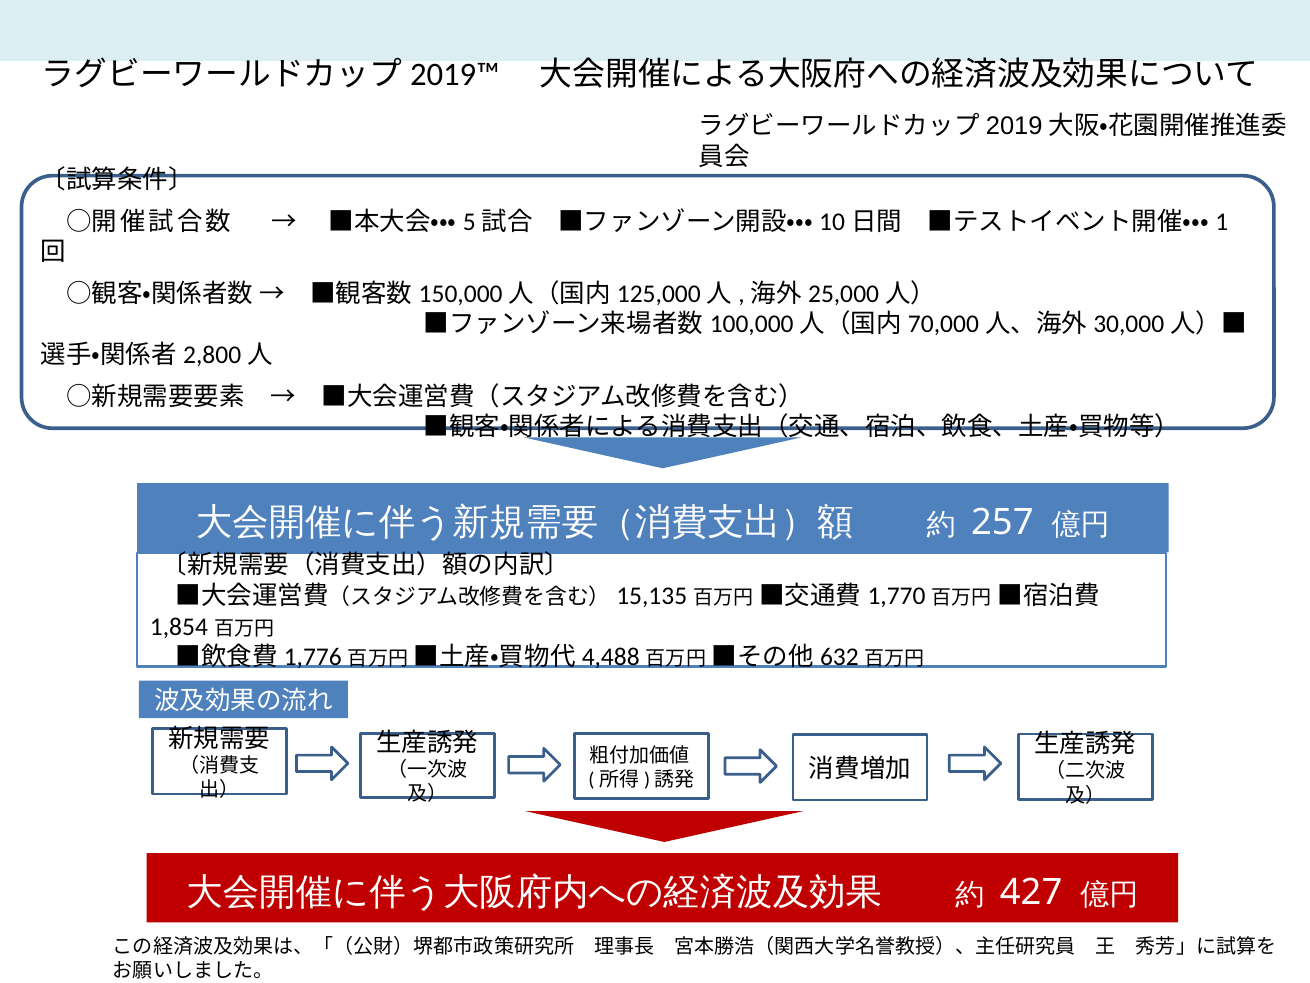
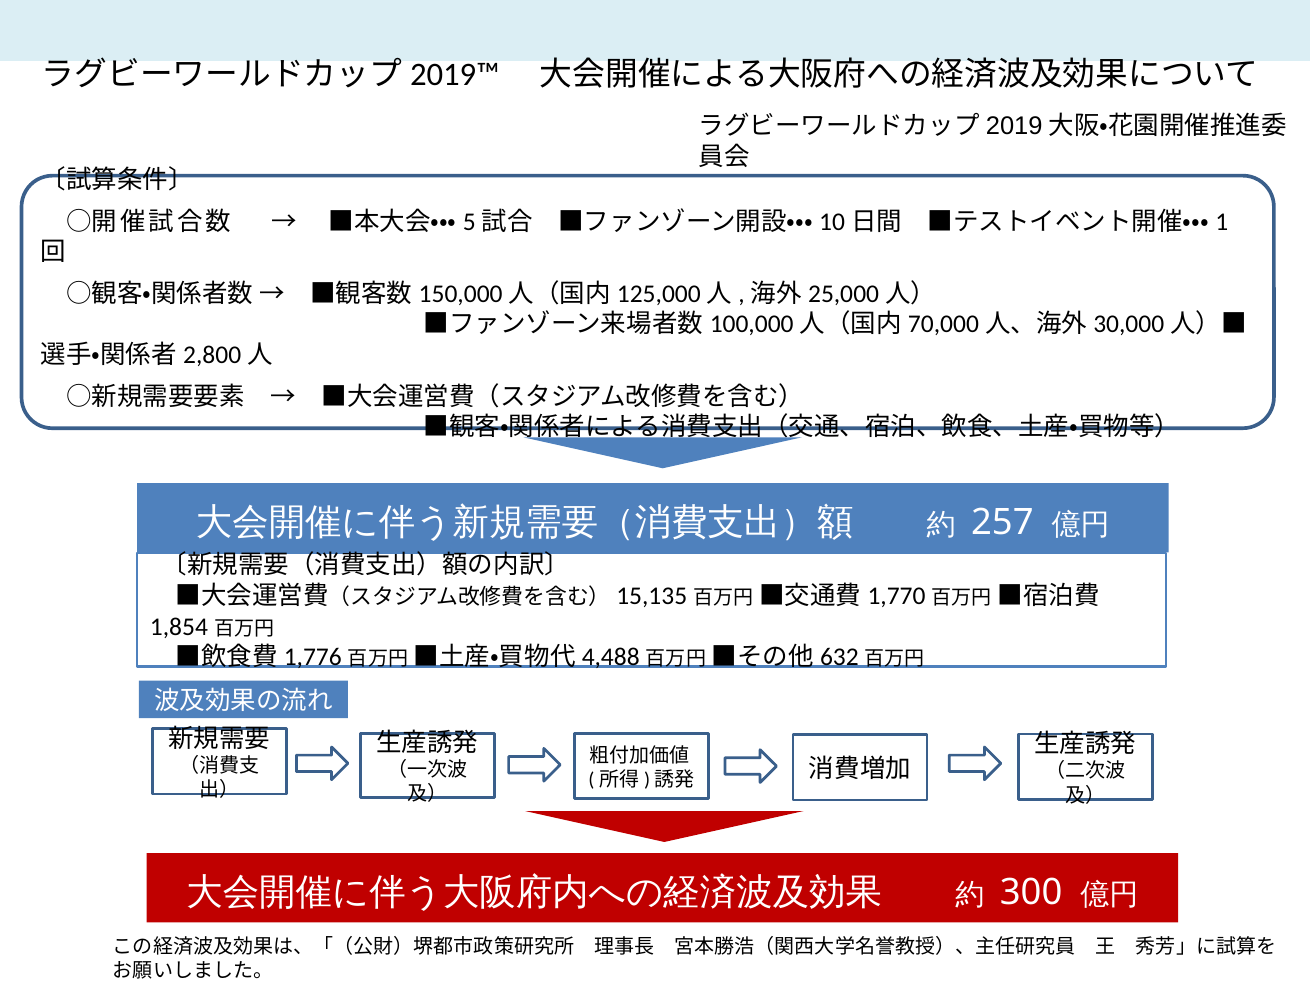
427: 427 -> 300 (1031, 892)
